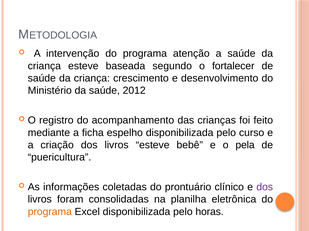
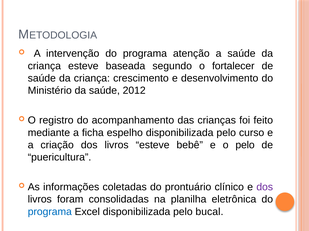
o pela: pela -> pelo (245, 145)
programa colour: orange -> blue (50, 212)
horas: horas -> bucal (209, 212)
